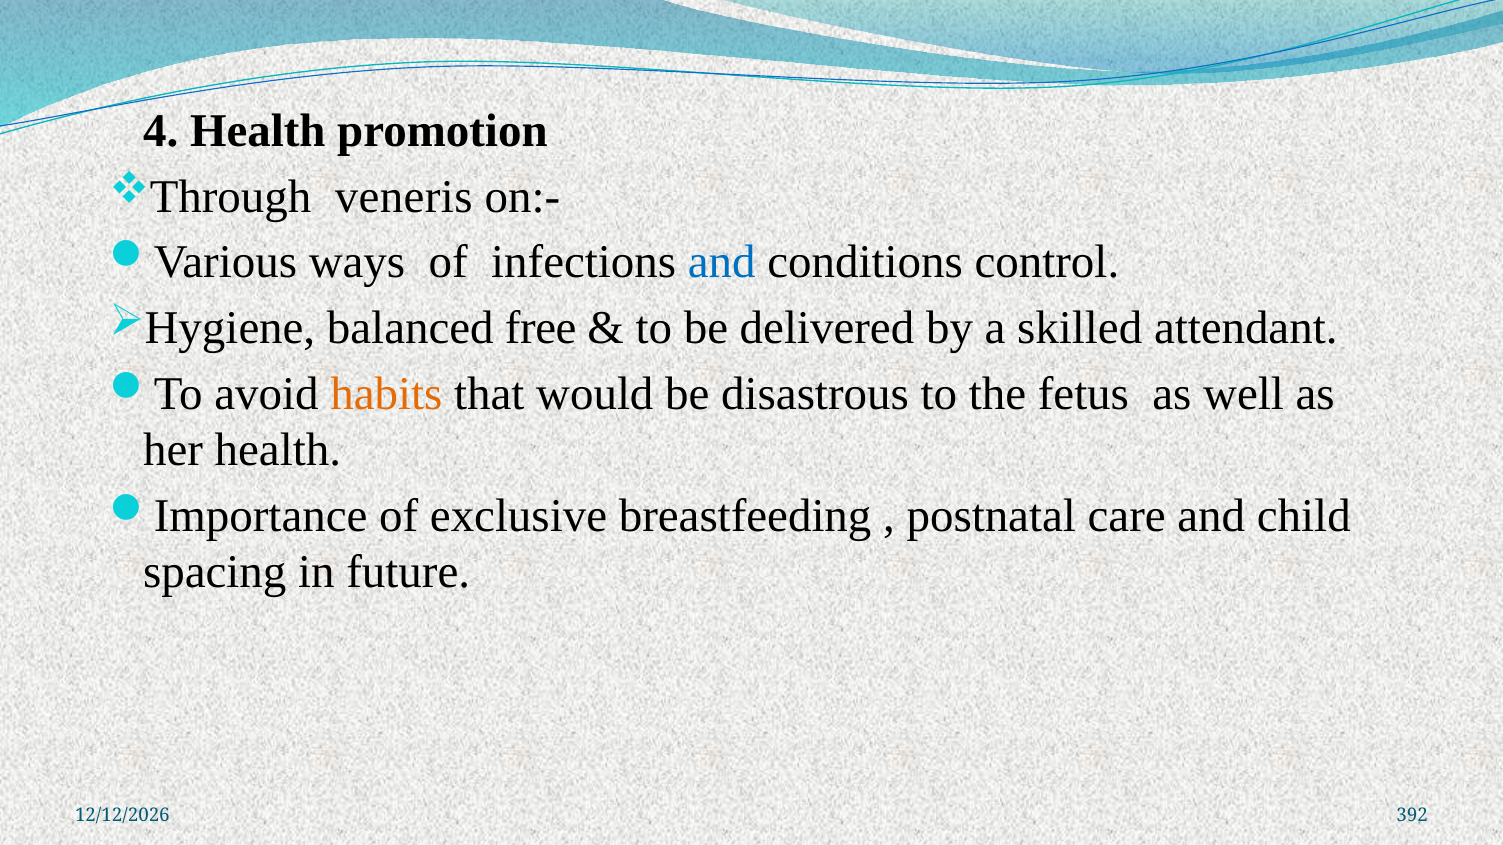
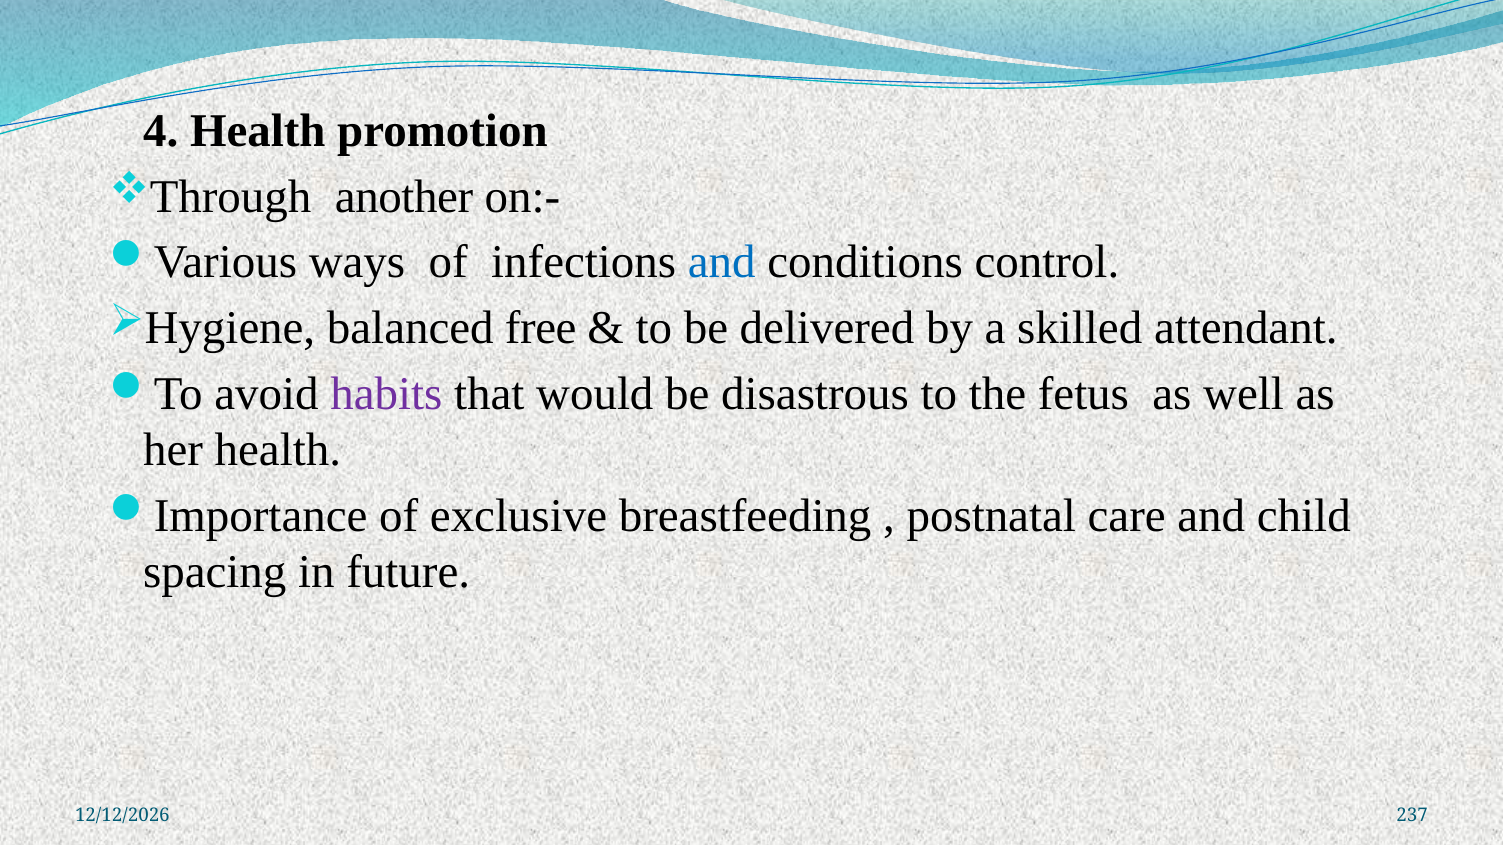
veneris: veneris -> another (404, 197)
habits colour: orange -> purple (386, 394)
392: 392 -> 237 (1412, 816)
